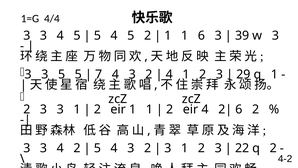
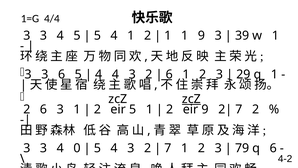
5 4 5: 5 -> 1 (131, 35)
1 6: 6 -> 9 (201, 35)
w 3: 3 -> 1 (275, 35)
3 5: 5 -> 6 (62, 74)
7: 7 -> 4 (99, 74)
4: 4 -> 6 (169, 74)
zcZ underline: none -> present (191, 99)
3: 3 -> 6 (44, 109)
eir 1: 1 -> 5 (133, 109)
eir 4: 4 -> 9 (205, 109)
6: 6 -> 7 (239, 109)
4 2: 2 -> 0 (77, 148)
3: 3 -> 7 (168, 148)
22: 22 -> 79 (242, 148)
q 2: 2 -> 6 (273, 148)
